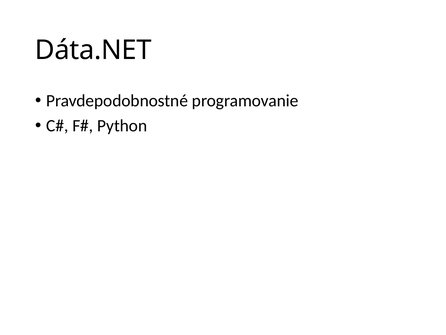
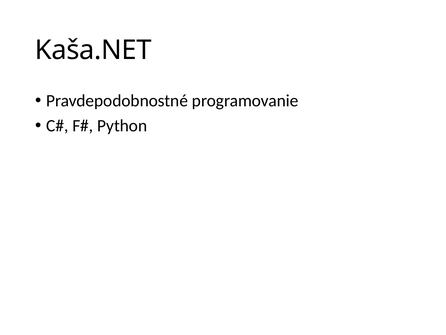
Dáta.NET: Dáta.NET -> Kaša.NET (93, 50)
